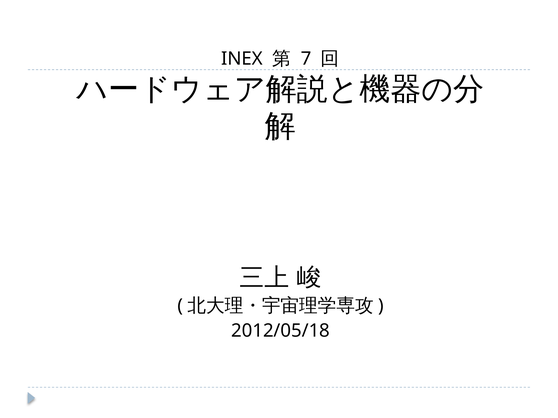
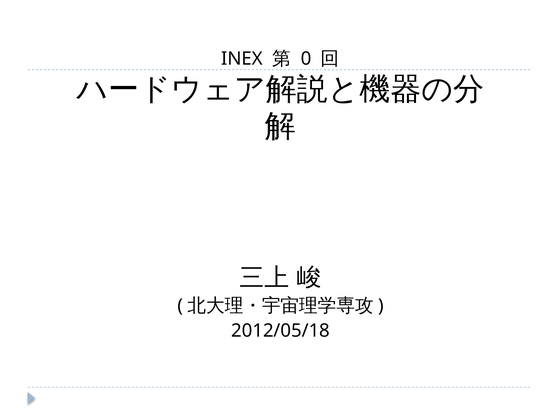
7: 7 -> 0 (306, 59)
